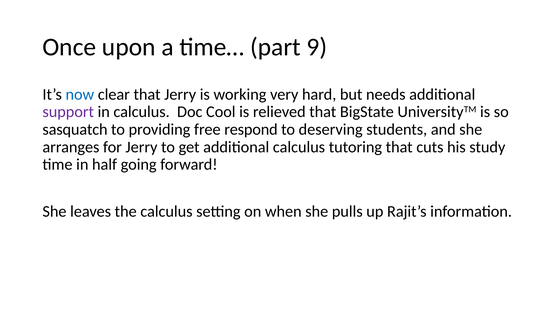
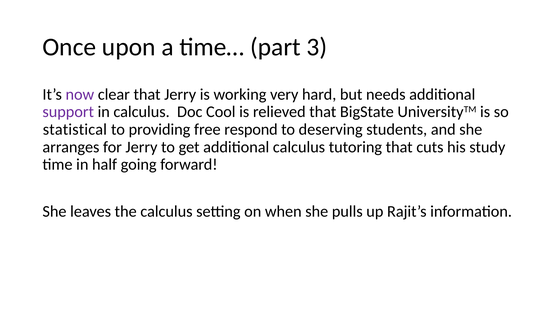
9: 9 -> 3 (317, 47)
now colour: blue -> purple (80, 94)
sasquatch: sasquatch -> statistical (75, 129)
